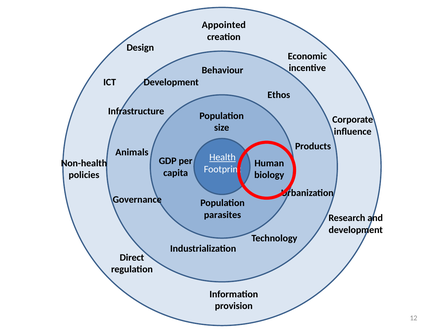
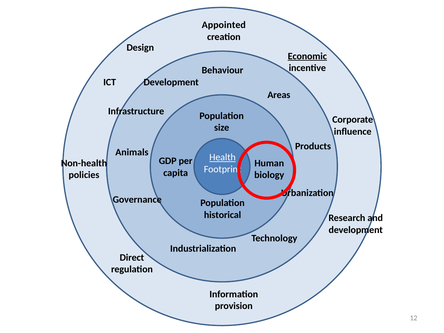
Economic underline: none -> present (307, 56)
Ethos: Ethos -> Areas (279, 95)
parasites: parasites -> historical (223, 215)
